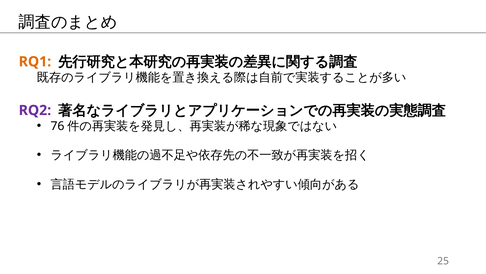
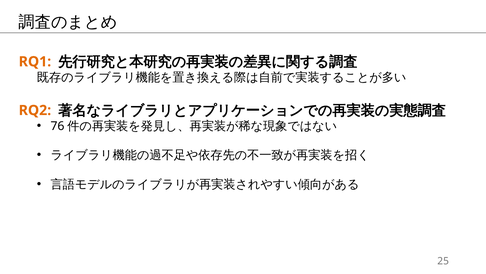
RQ2 colour: purple -> orange (35, 110)
